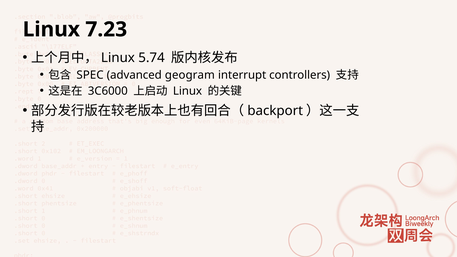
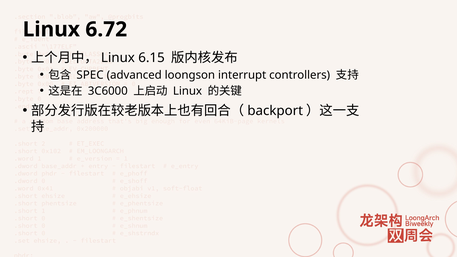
7.23: 7.23 -> 6.72 (106, 29)
5.74: 5.74 -> 6.15 (152, 58)
geogram: geogram -> loongson (190, 75)
